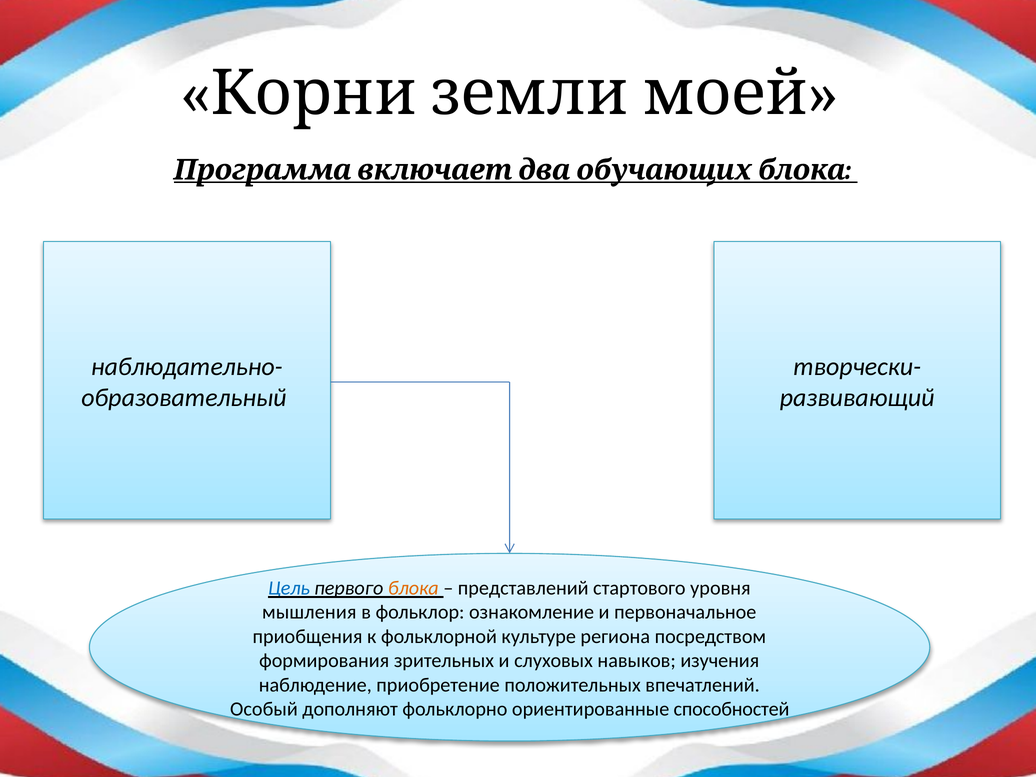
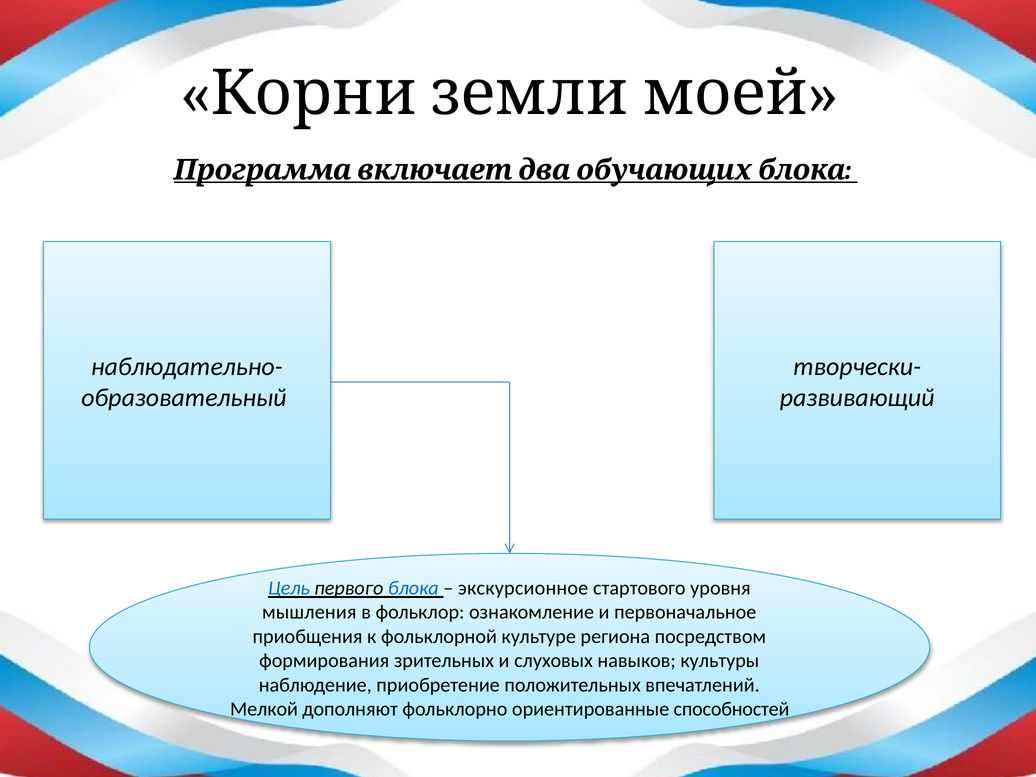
блока colour: orange -> blue (413, 588)
представлений: представлений -> экскурсионное (523, 588)
изучения: изучения -> культуры (720, 661)
Особый: Особый -> Мелкой (264, 709)
